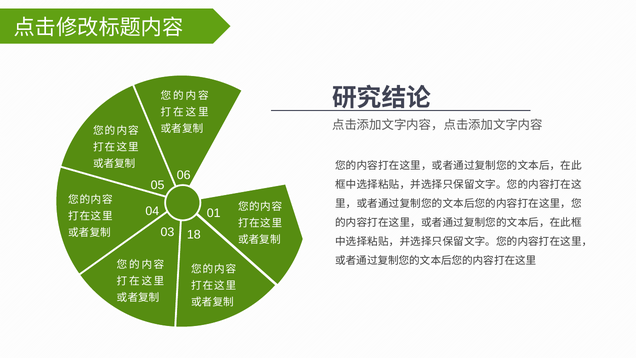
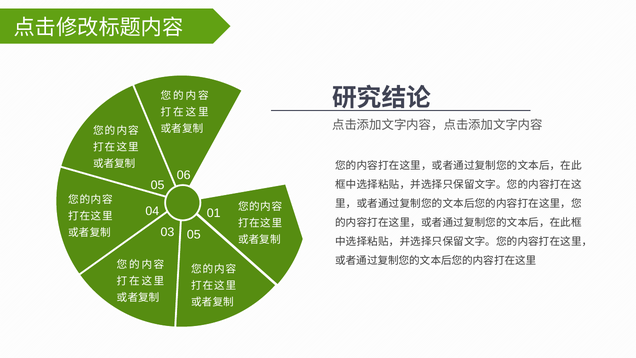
03 18: 18 -> 05 (194, 234)
